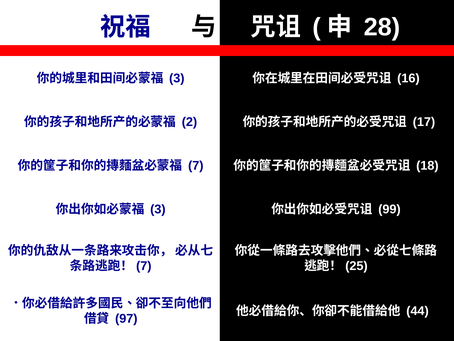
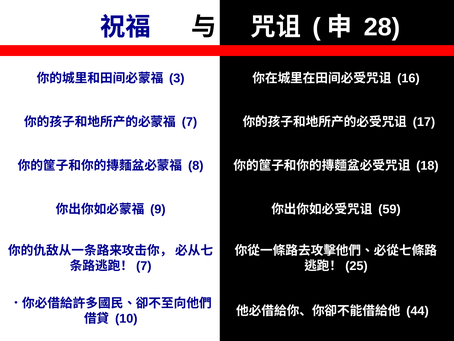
2: 2 -> 7 (189, 122)
7: 7 -> 8 (196, 165)
3: 3 -> 9 (158, 209)
99: 99 -> 59 (389, 209)
97: 97 -> 10 (126, 318)
